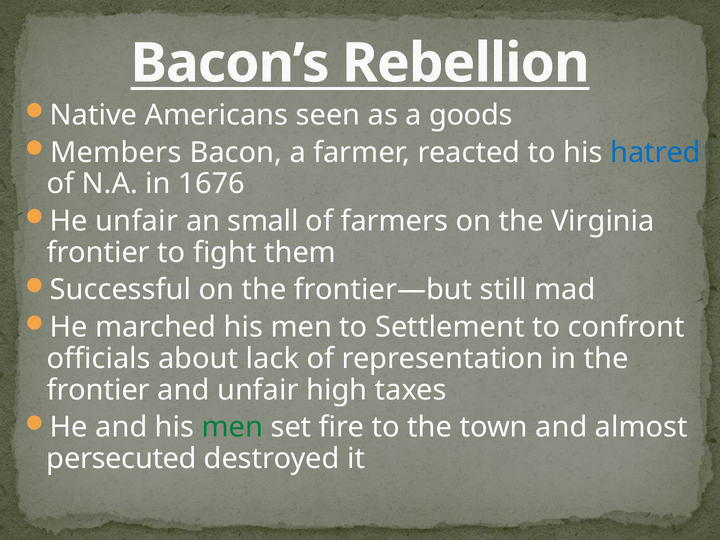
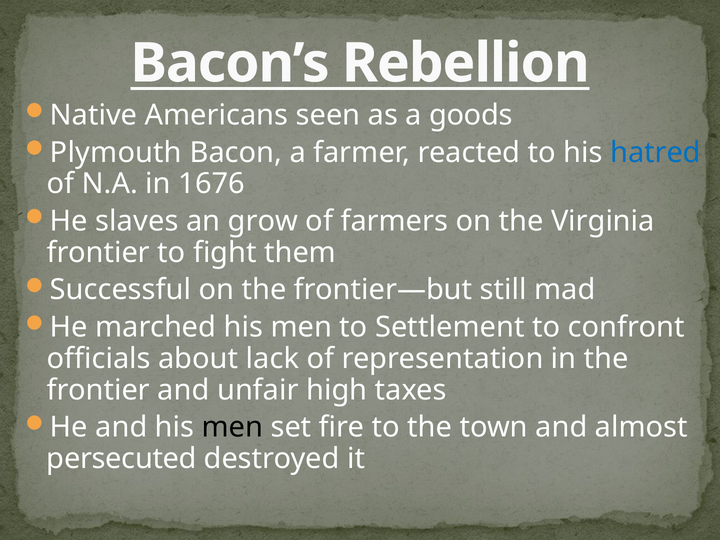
Members: Members -> Plymouth (116, 152)
He unfair: unfair -> slaves (137, 221)
small: small -> grow (263, 221)
men colour: green -> black (232, 427)
